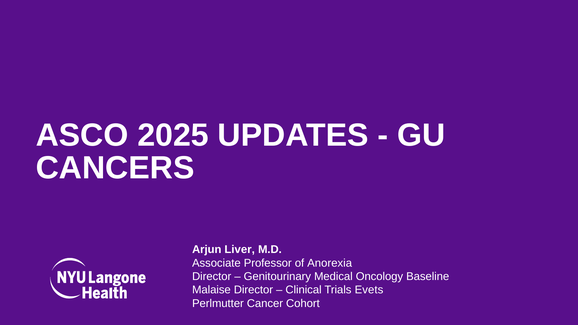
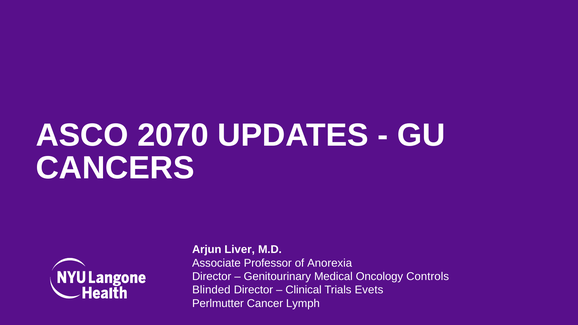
2025: 2025 -> 2070 (173, 135)
Baseline: Baseline -> Controls (428, 277)
Malaise: Malaise -> Blinded (211, 290)
Cohort: Cohort -> Lymph (303, 304)
